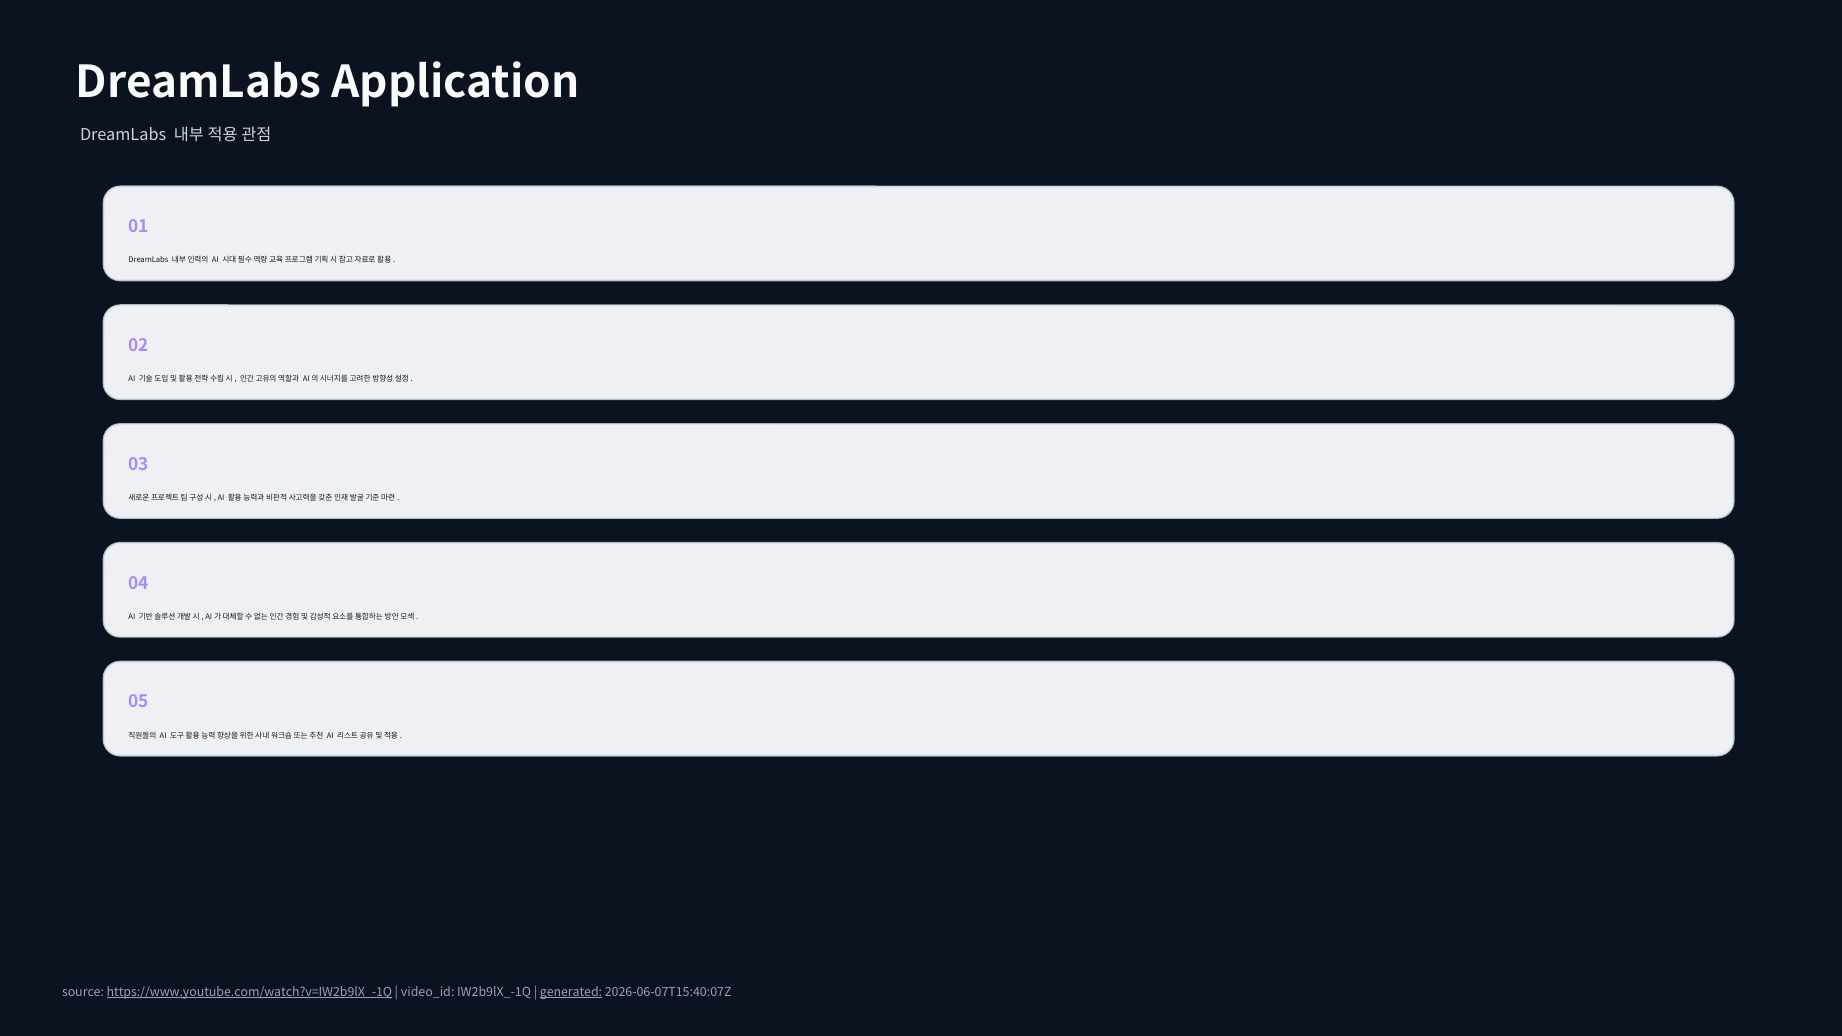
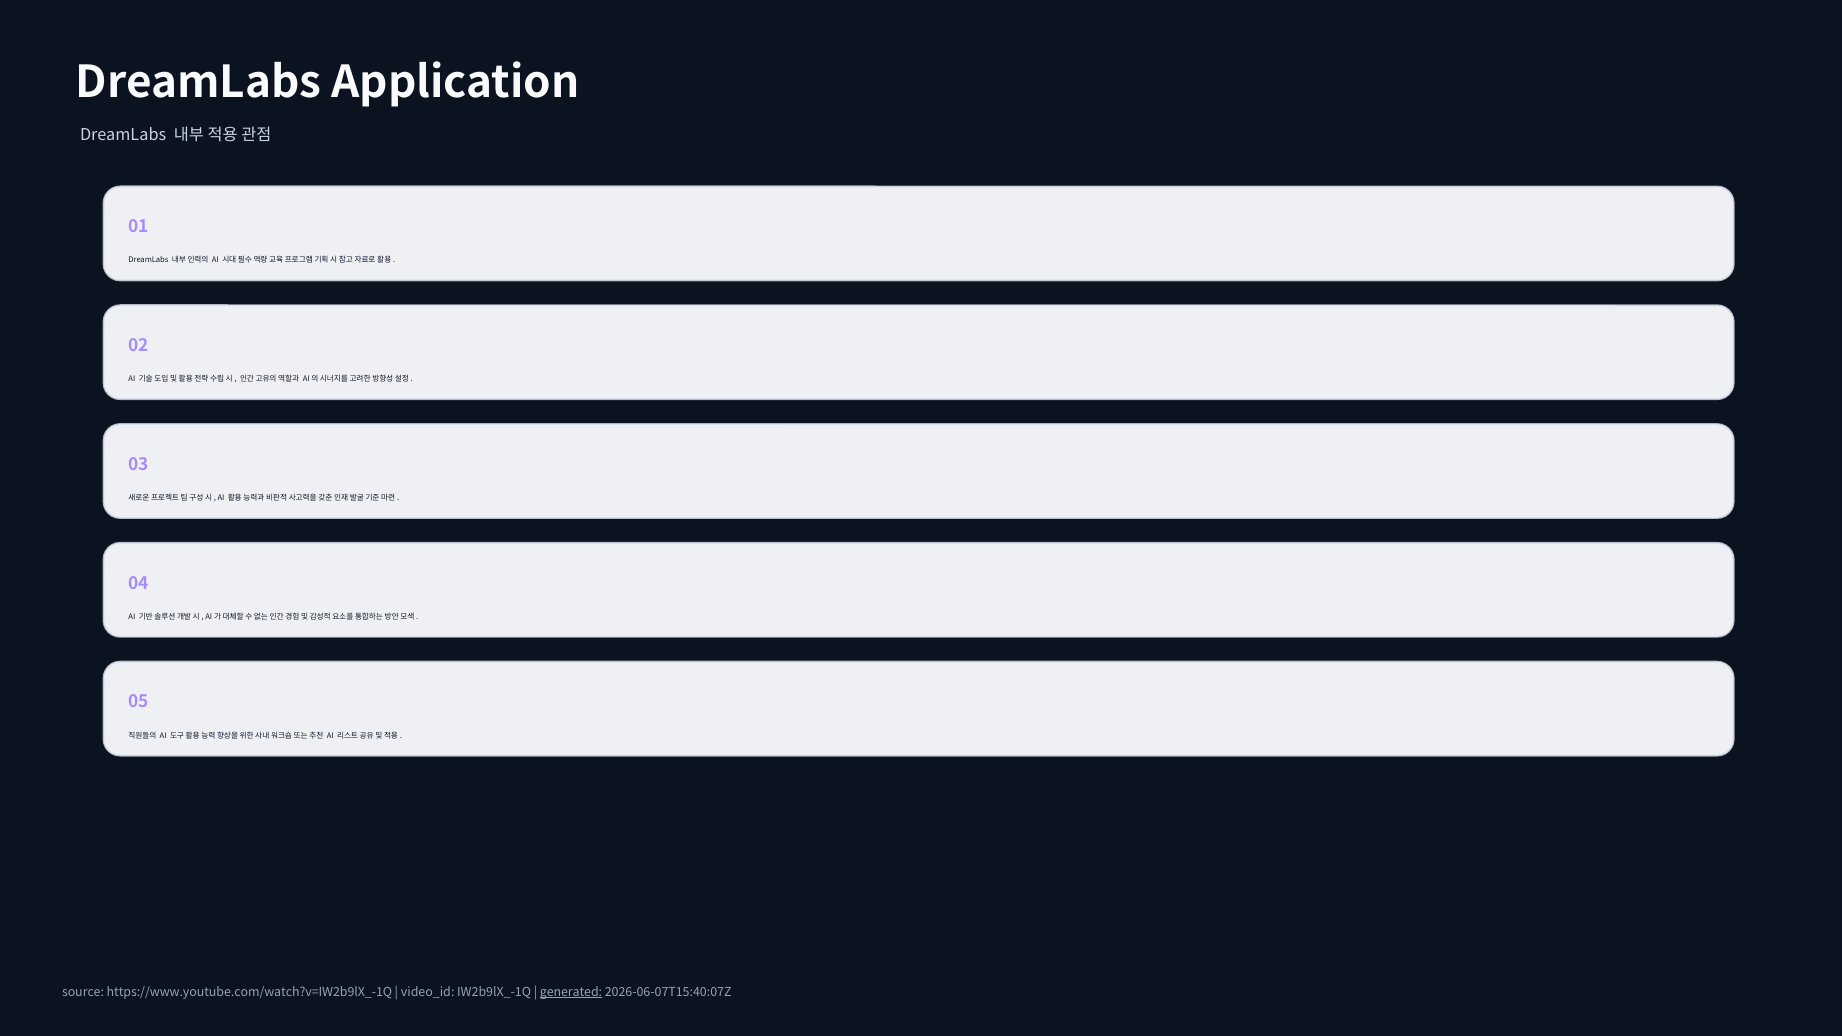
https://www.youtube.com/watch?v=IW2b9lX_-1Q underline: present -> none (249, 992)
